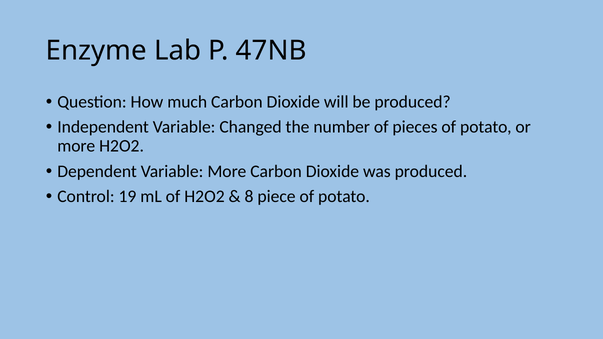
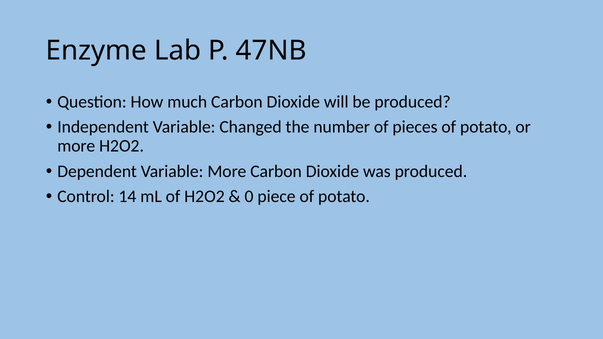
19: 19 -> 14 (127, 197)
8: 8 -> 0 (249, 197)
